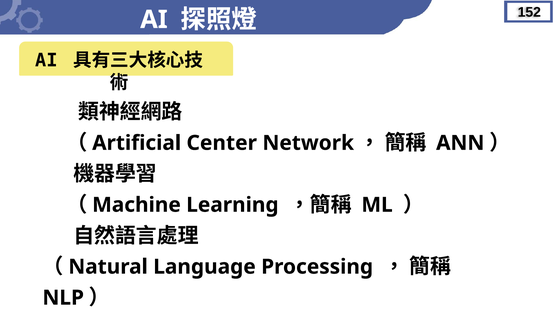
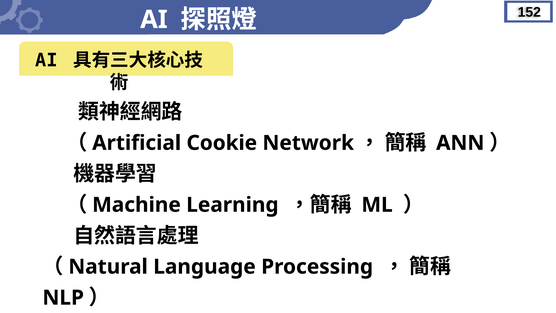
Center: Center -> Cookie (222, 143)
